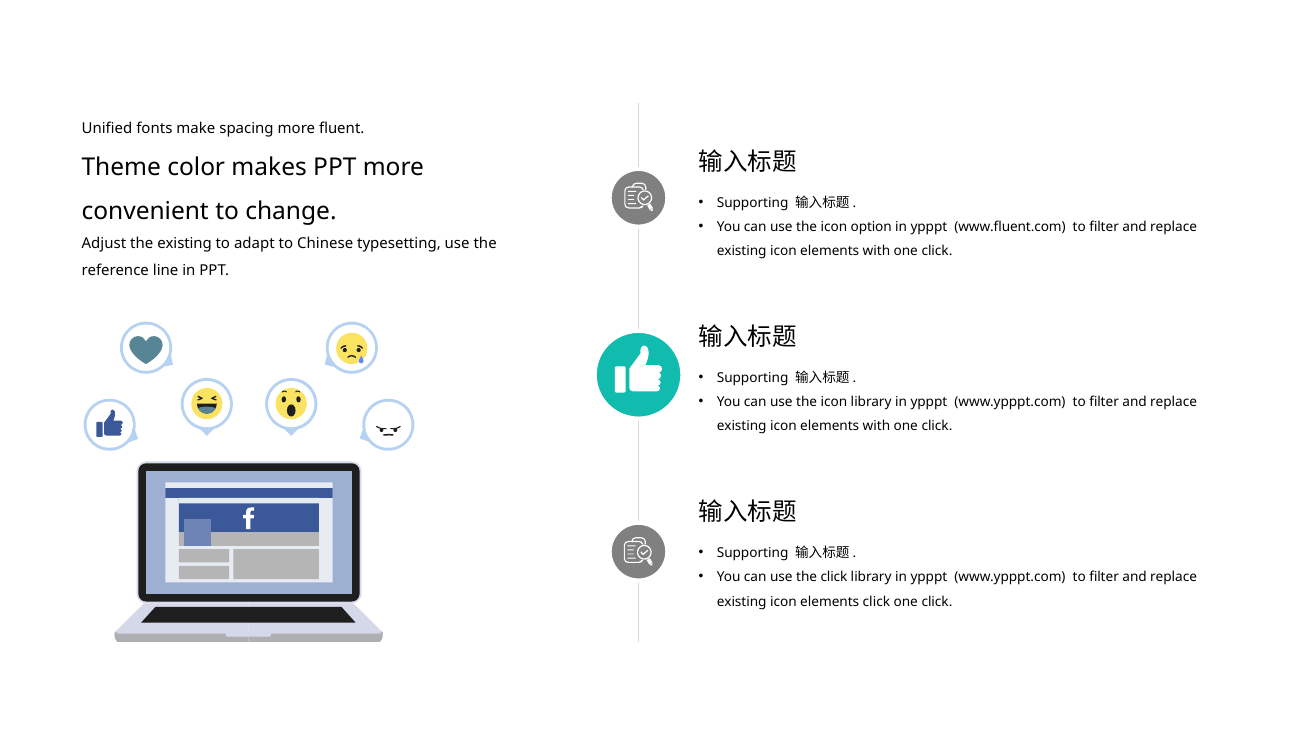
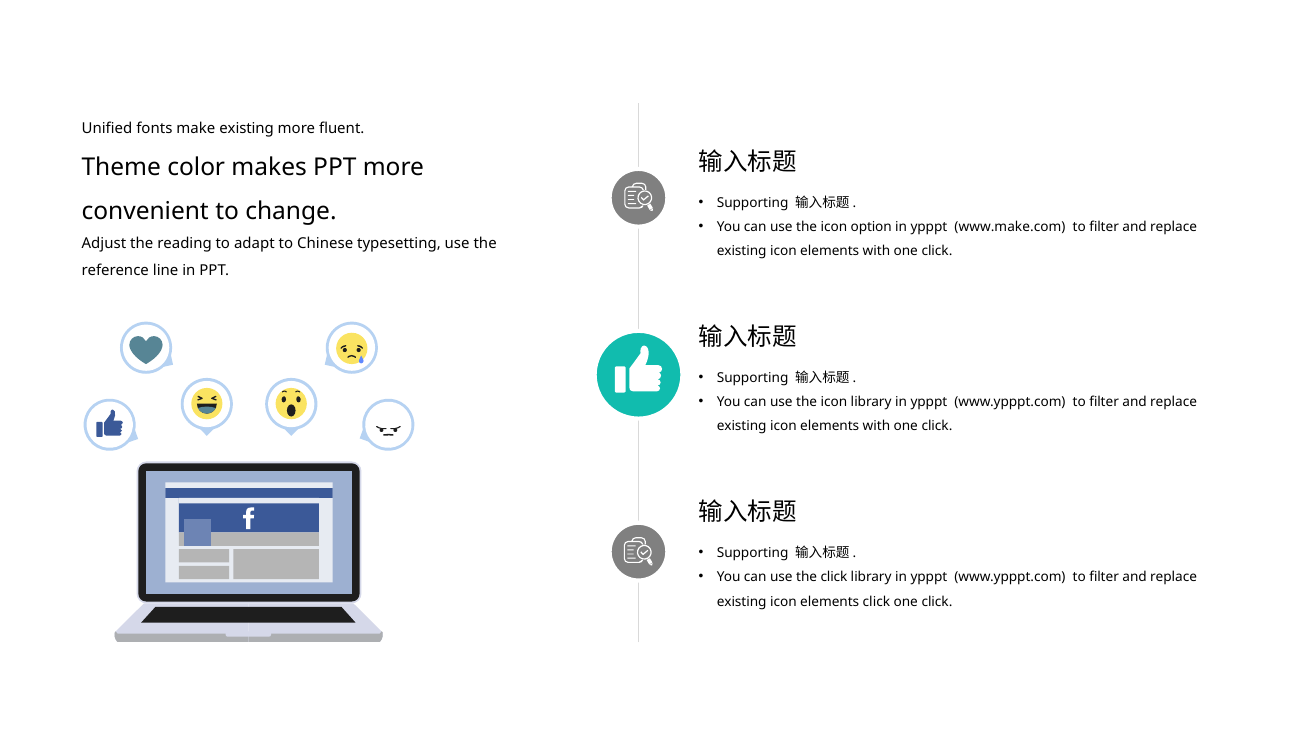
make spacing: spacing -> existing (247, 129)
www.fluent.com: www.fluent.com -> www.make.com (1010, 227)
the existing: existing -> reading (185, 244)
